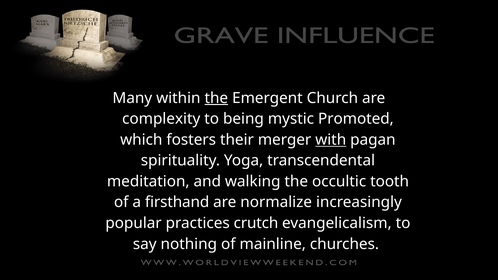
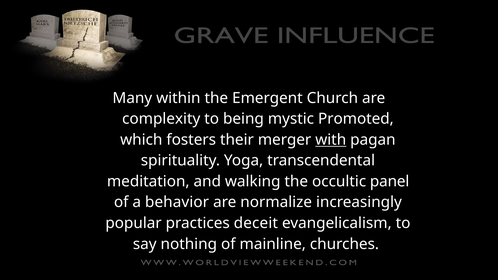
the underline: present -> none (216, 98)
tooth: tooth -> panel (390, 182)
firsthand: firsthand -> behavior (177, 202)
crutch: crutch -> deceit (256, 223)
